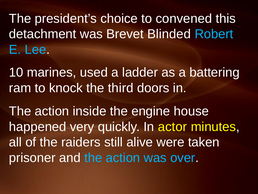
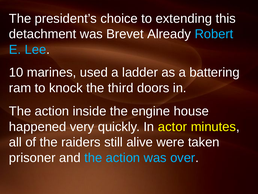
convened: convened -> extending (184, 19)
Blinded: Blinded -> Already (169, 34)
